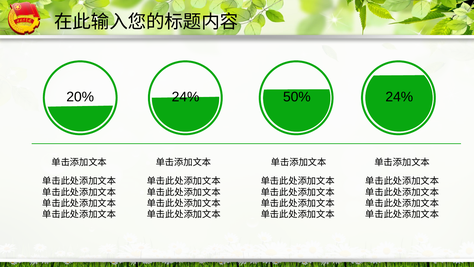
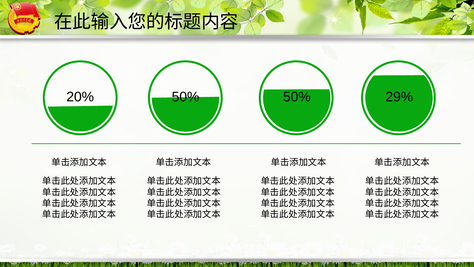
20% 24%: 24% -> 50% (186, 97)
50% 24%: 24% -> 29% (399, 97)
